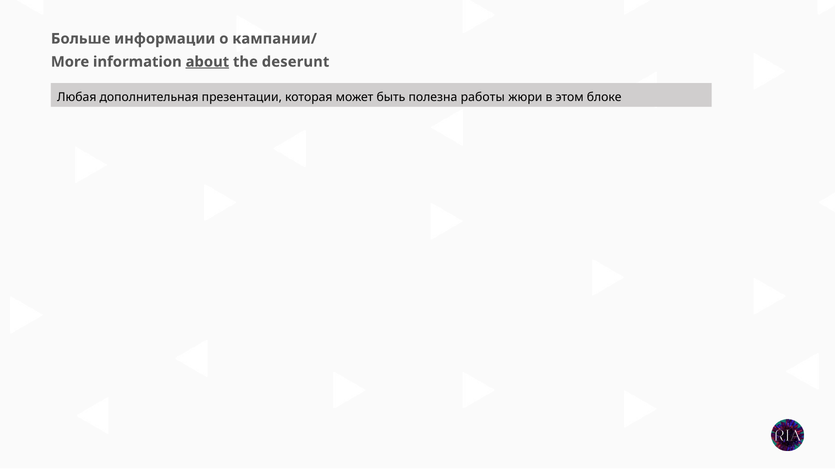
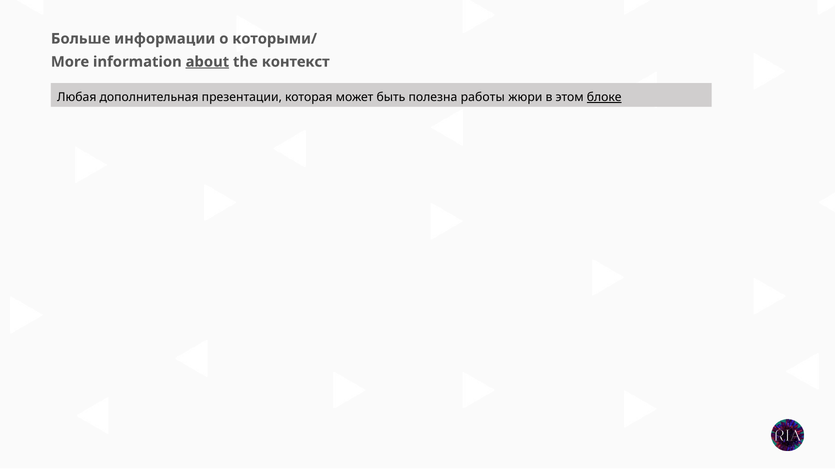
кампании/: кампании/ -> которыми/ (275, 39)
deserunt: deserunt -> контекст (296, 62)
блоке underline: none -> present (604, 97)
